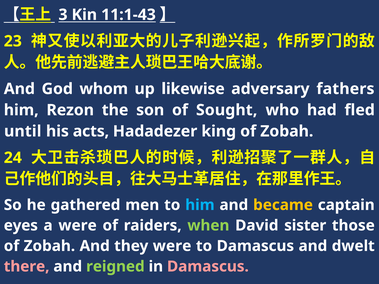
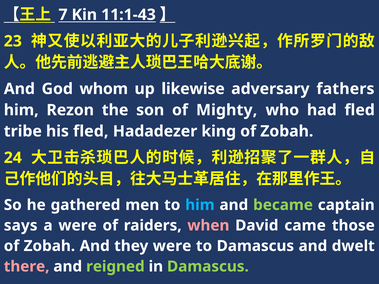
3: 3 -> 7 (63, 15)
Sought: Sought -> Mighty (227, 110)
until: until -> tribe (23, 131)
his acts: acts -> fled (91, 131)
became colour: yellow -> light green (283, 205)
eyes: eyes -> says (21, 226)
when colour: light green -> pink (208, 226)
sister: sister -> came (305, 226)
Damascus colour: pink -> light green (208, 267)
